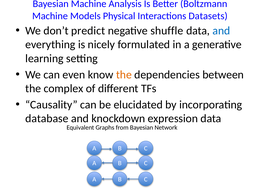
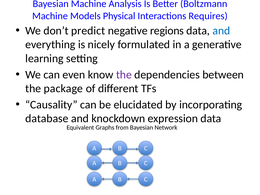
Datasets: Datasets -> Requires (208, 16)
shuffle: shuffle -> regions (167, 31)
the colour: orange -> purple (124, 75)
complex: complex -> package (63, 88)
